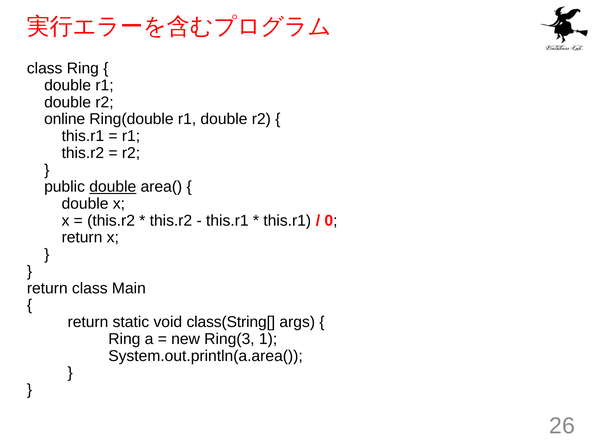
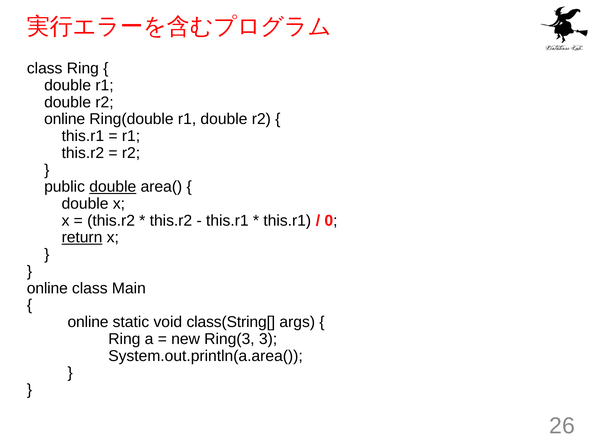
return underline: none -> present (82, 238)
return: return -> online (47, 289)
return: return -> online (88, 322)
1: 1 -> 3 (268, 339)
